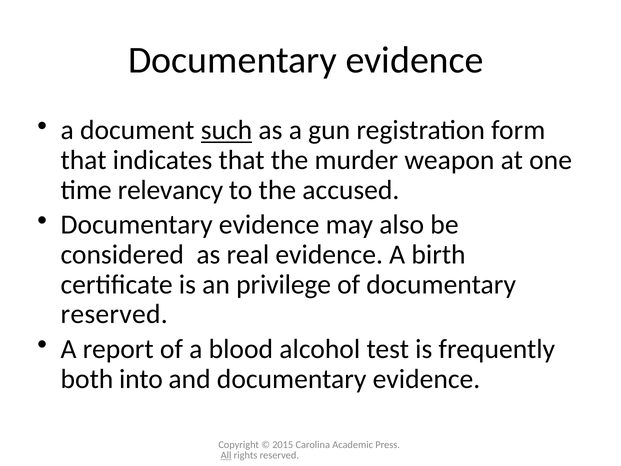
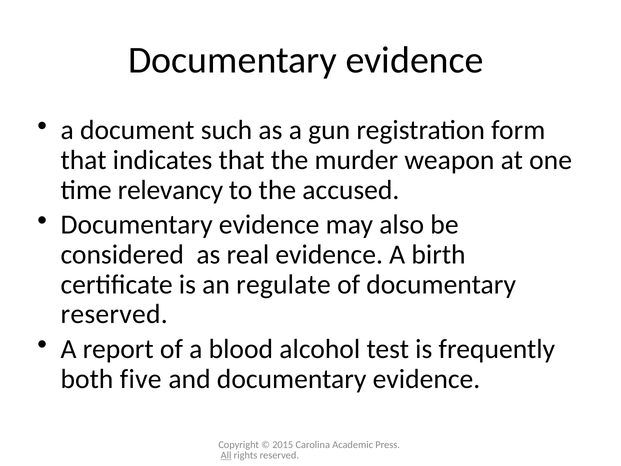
such underline: present -> none (226, 130)
privilege: privilege -> regulate (283, 284)
into: into -> five (141, 379)
